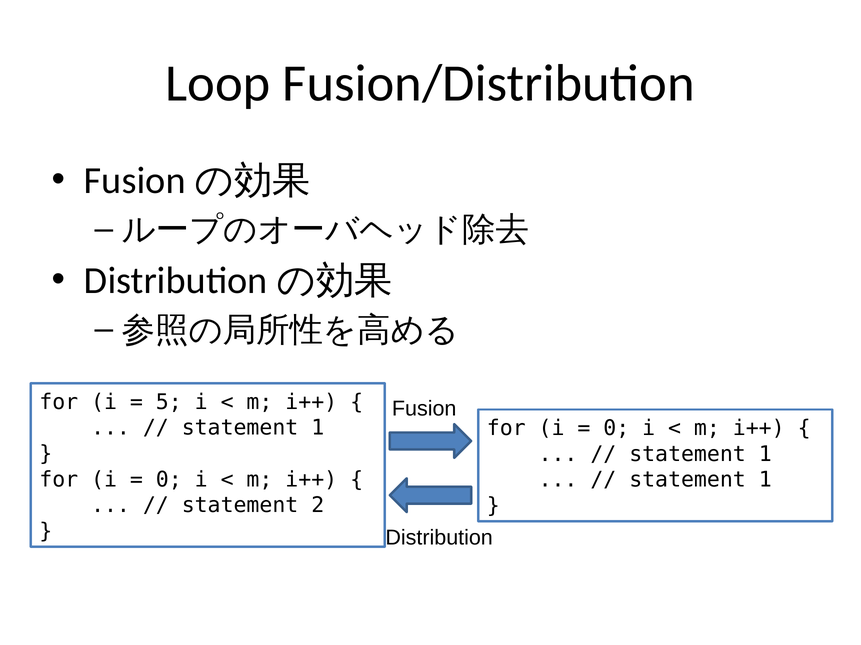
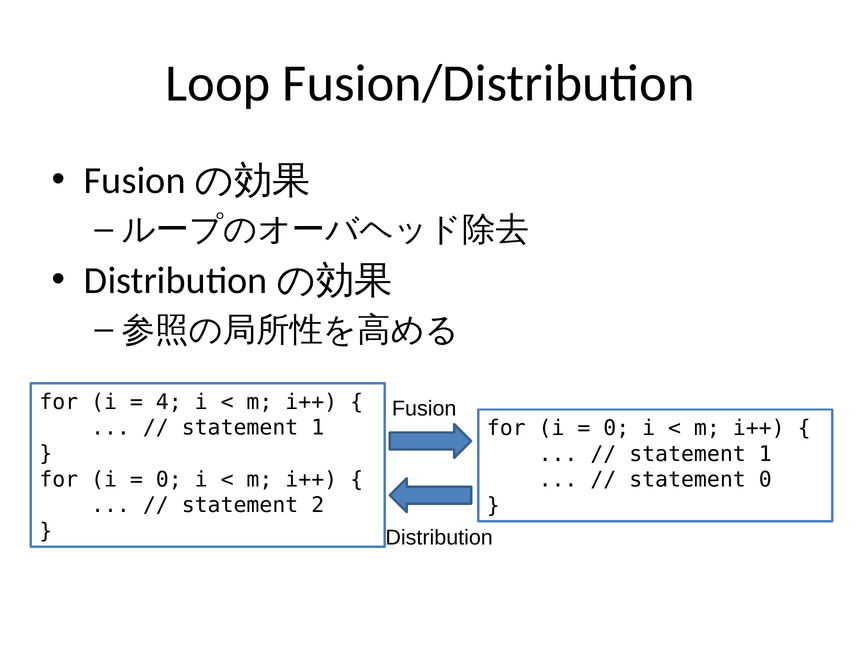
5: 5 -> 4 (169, 403)
1: 1 -> 0 (765, 480)
